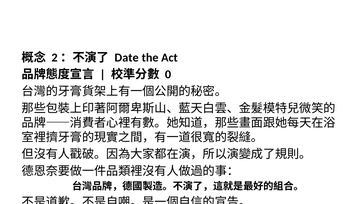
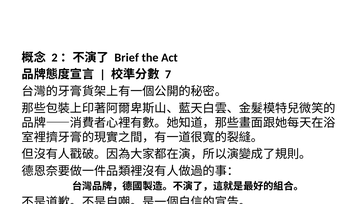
Date: Date -> Brief (127, 57)
0: 0 -> 7 (168, 74)
